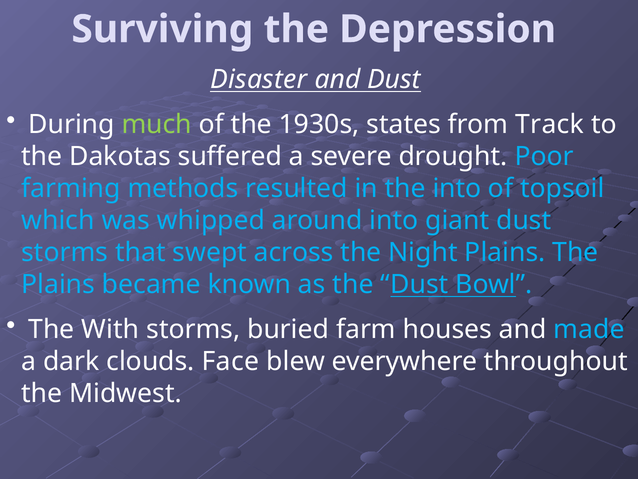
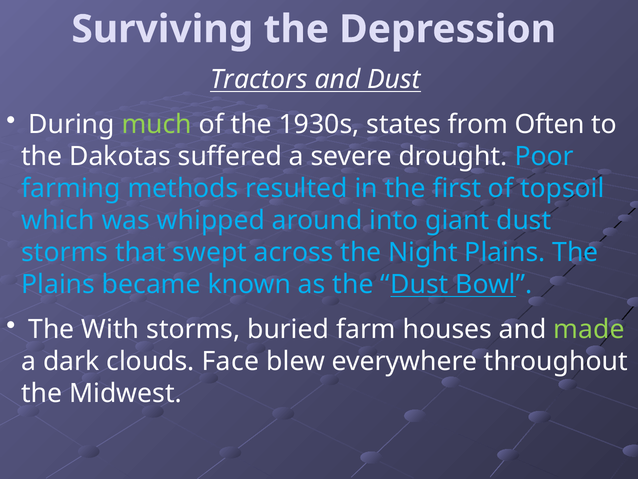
Disaster: Disaster -> Tractors (259, 79)
Track: Track -> Often (550, 125)
the into: into -> first (457, 188)
made colour: light blue -> light green (589, 329)
